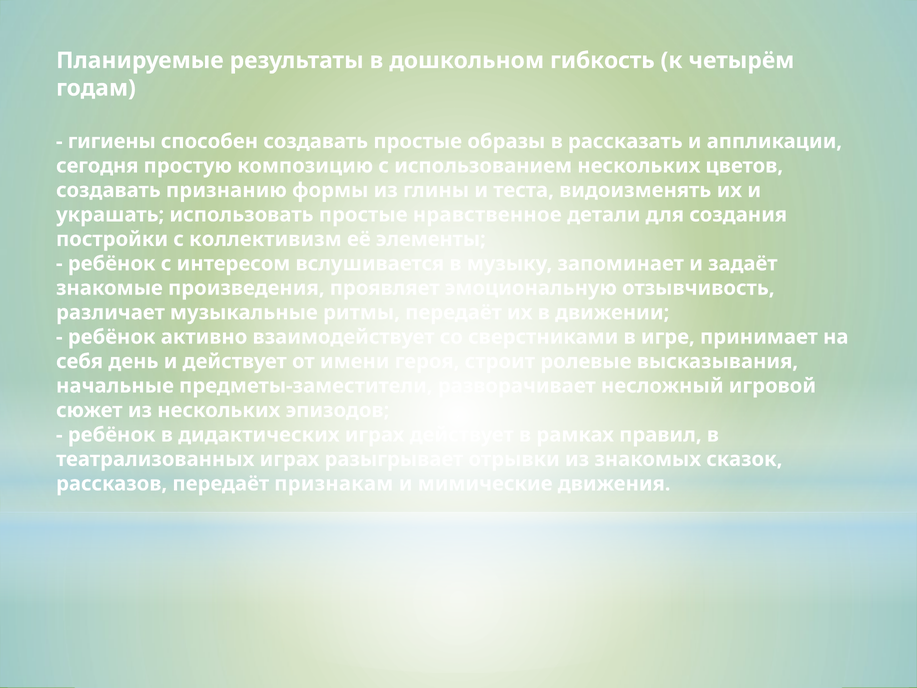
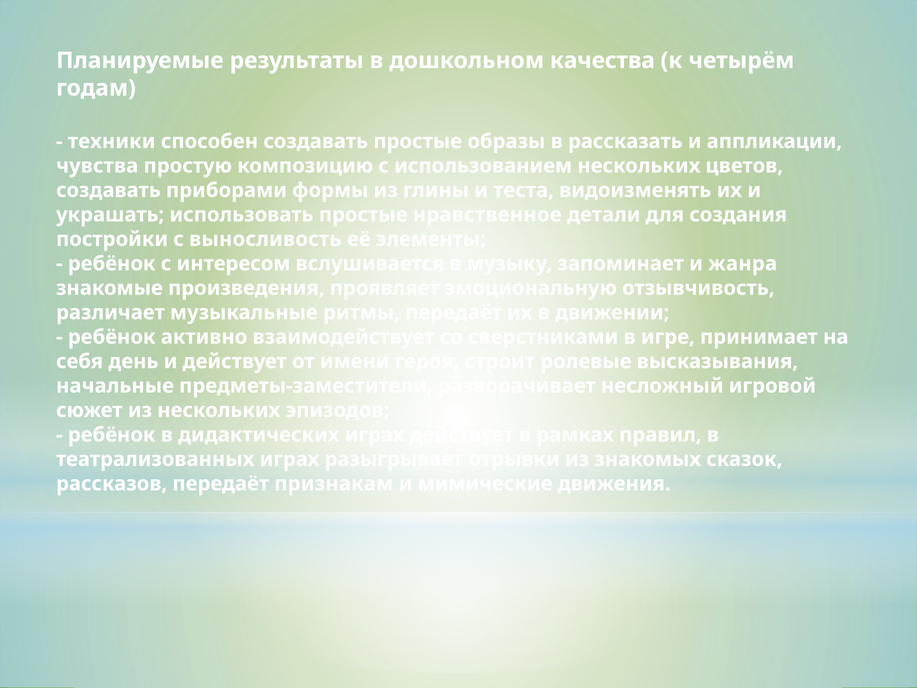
гибкость: гибкость -> качества (602, 61)
гигиены: гигиены -> техники (112, 141)
сегодня: сегодня -> чувства (97, 166)
признанию: признанию -> приборами (226, 190)
коллективизм: коллективизм -> выносливость (265, 239)
задаёт: задаёт -> жанра (743, 264)
